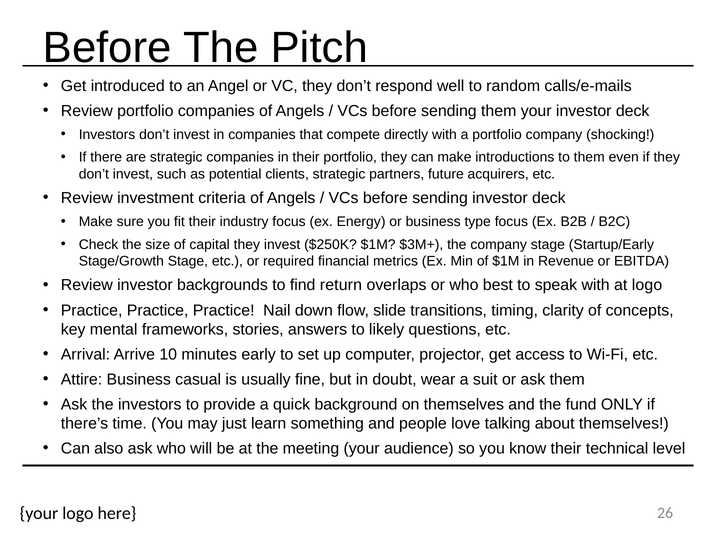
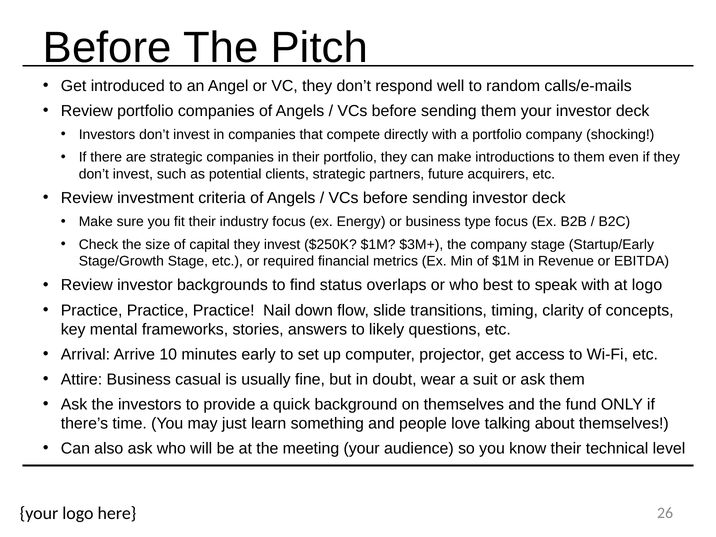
return: return -> status (341, 285)
